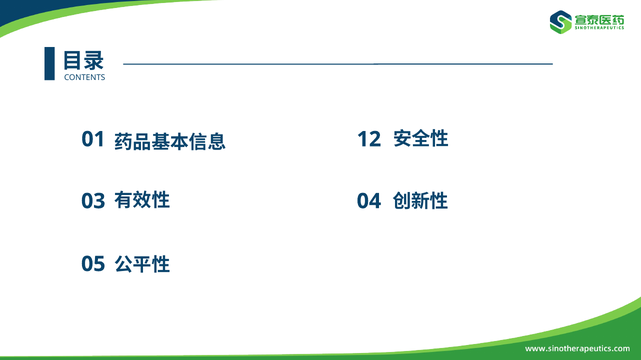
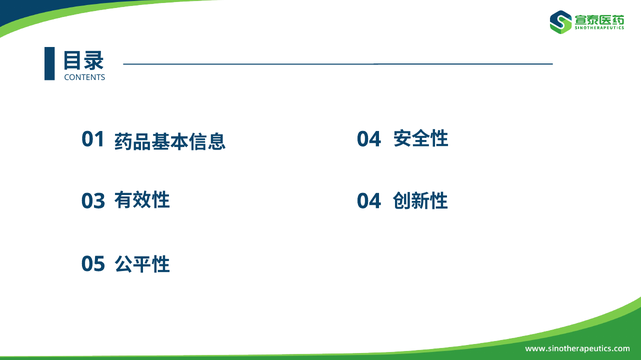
12: 12 -> 04 (369, 139)
